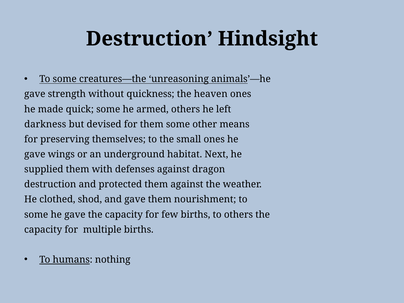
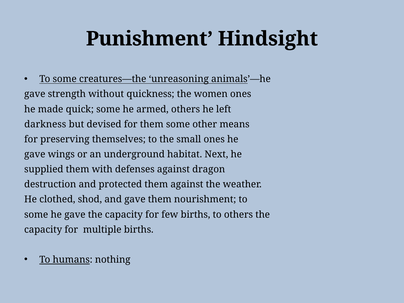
Destruction: Destruction -> Punishment (149, 39)
heaven: heaven -> women (211, 94)
